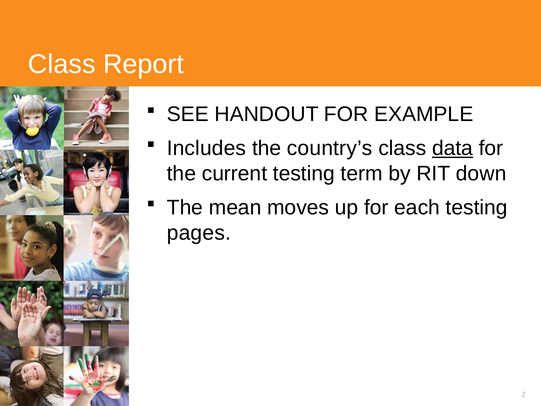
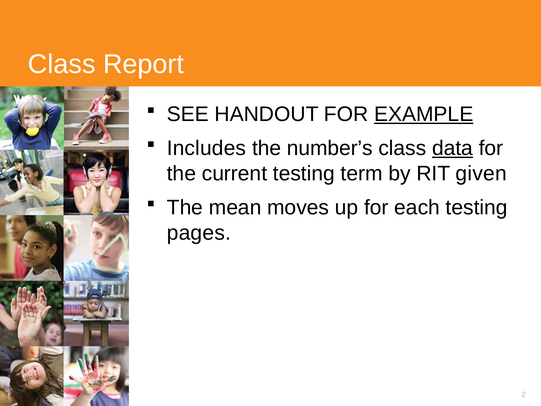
EXAMPLE underline: none -> present (424, 114)
country’s: country’s -> number’s (330, 148)
down: down -> given (481, 173)
